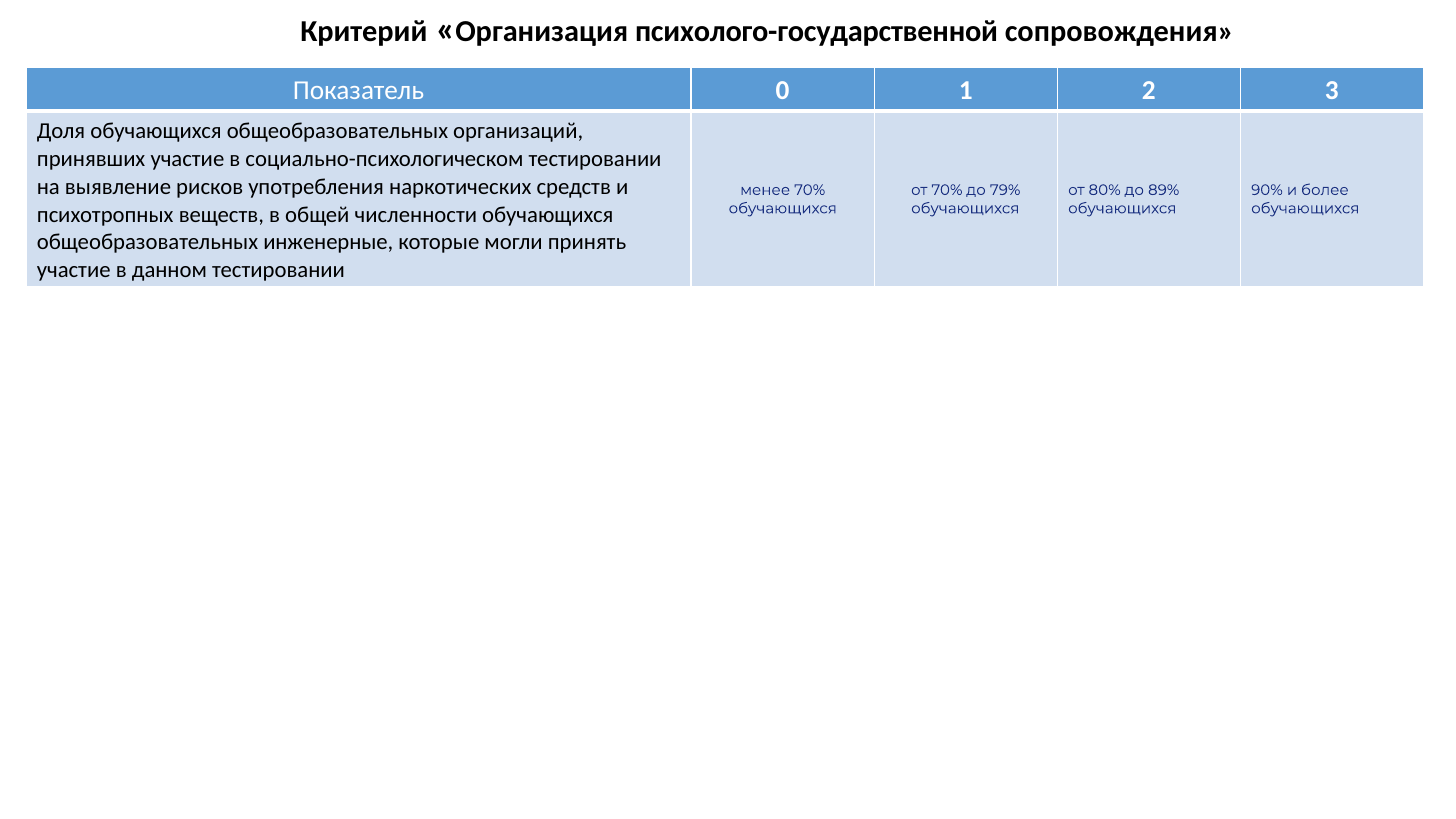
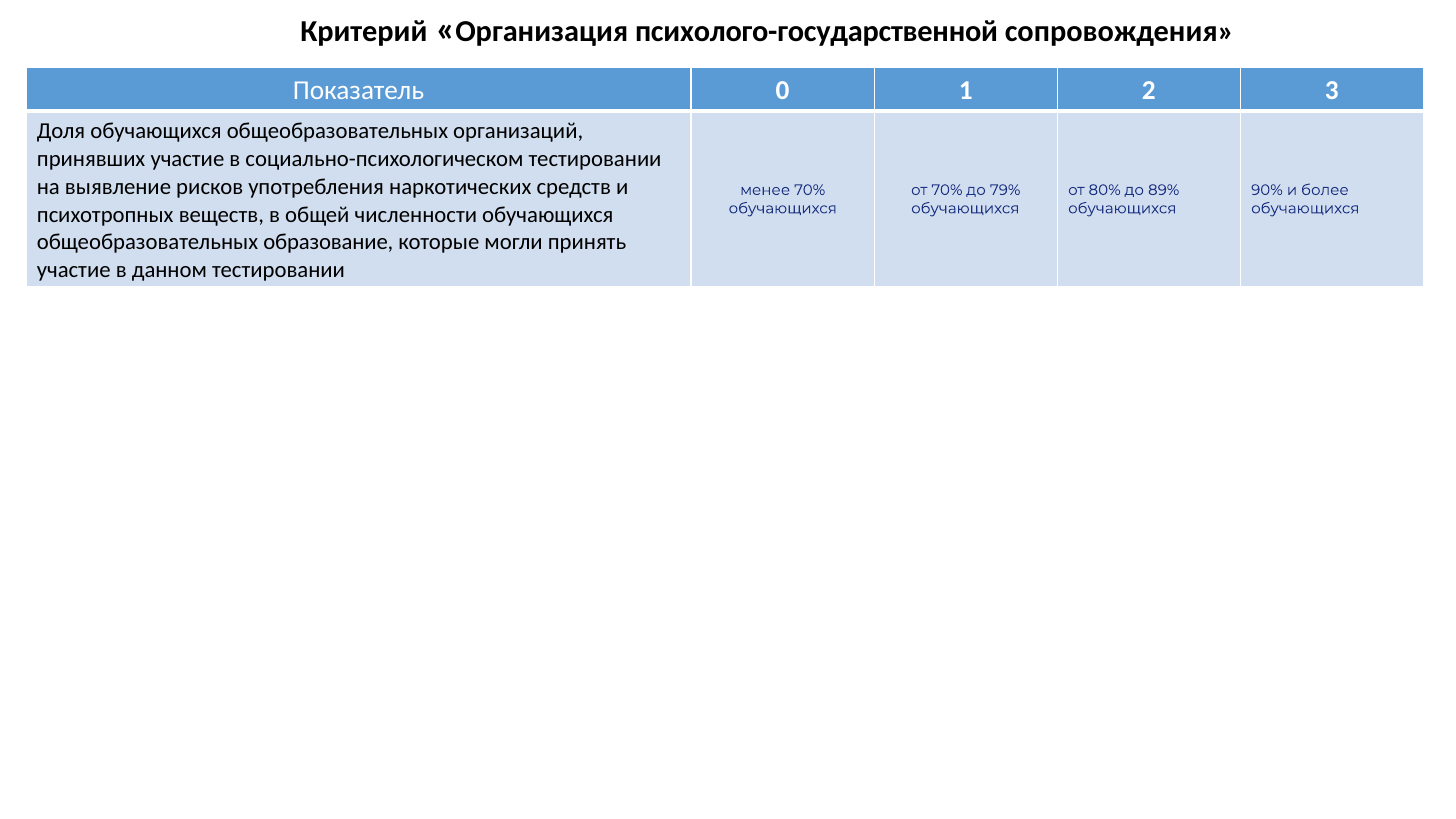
инженерные: инженерные -> образование (328, 242)
